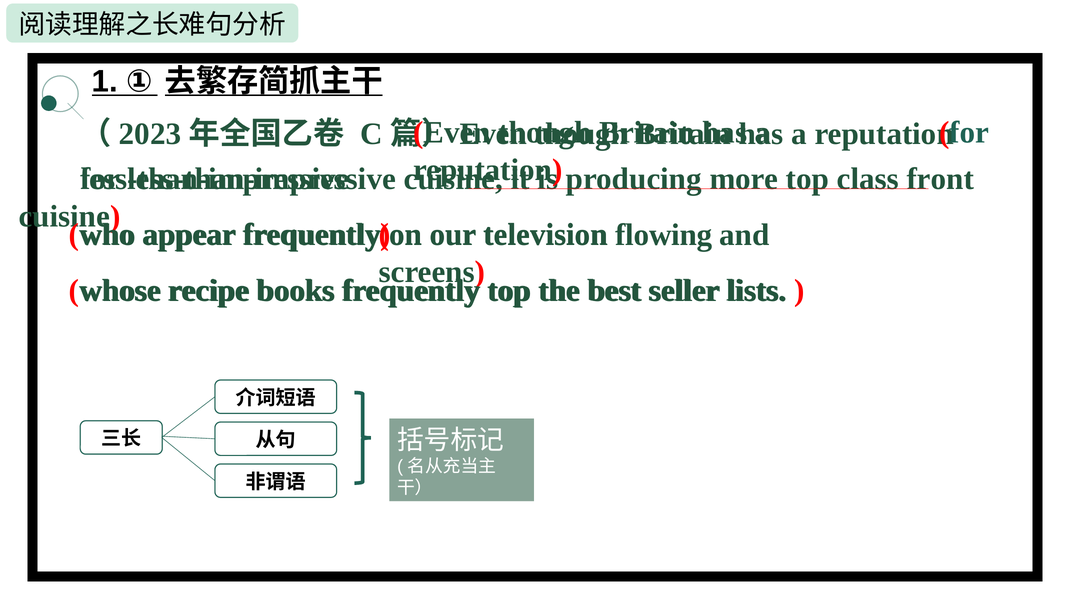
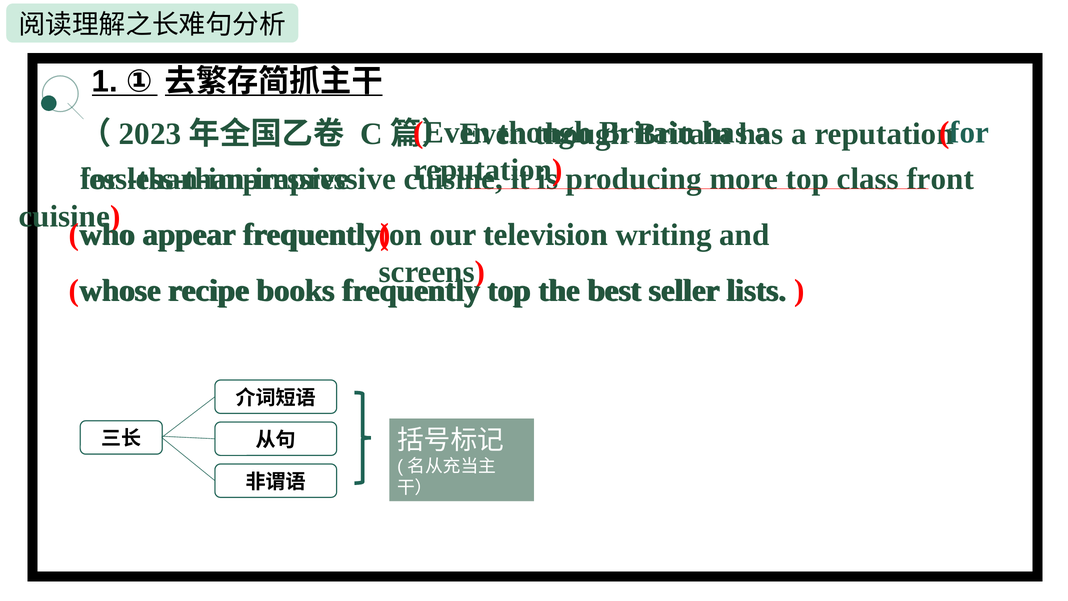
flowing: flowing -> writing (664, 235)
